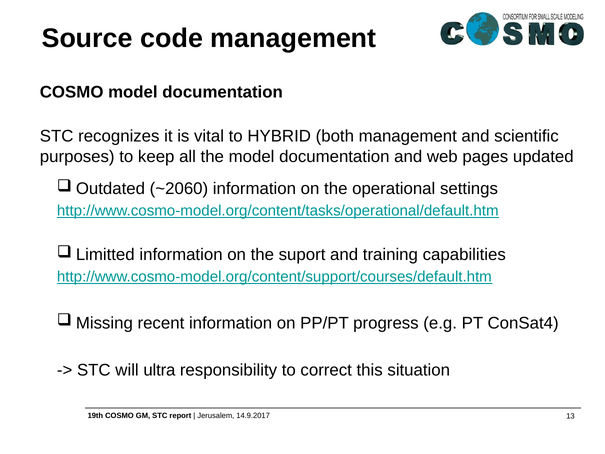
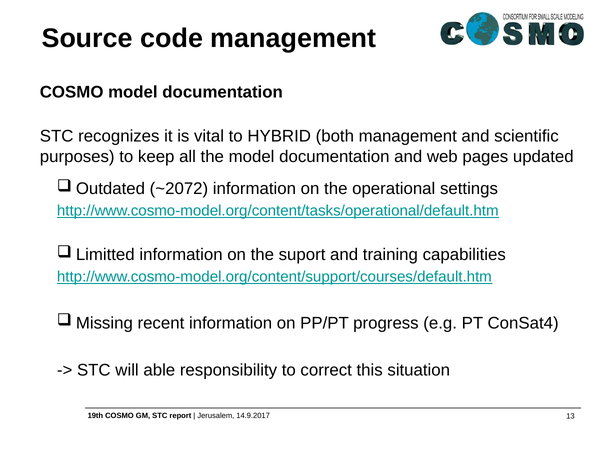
~2060: ~2060 -> ~2072 (179, 189)
ultra: ultra -> able (159, 370)
